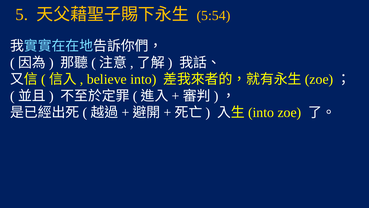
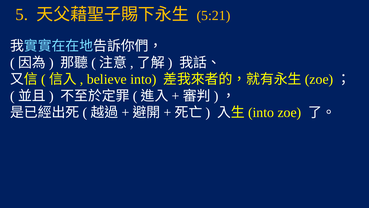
5:54: 5:54 -> 5:21 (214, 16)
